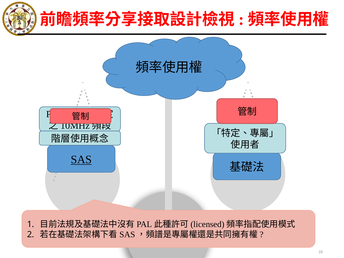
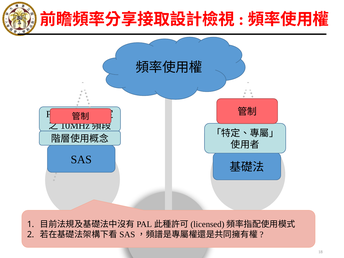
SAS underline: present -> none (81, 160)
